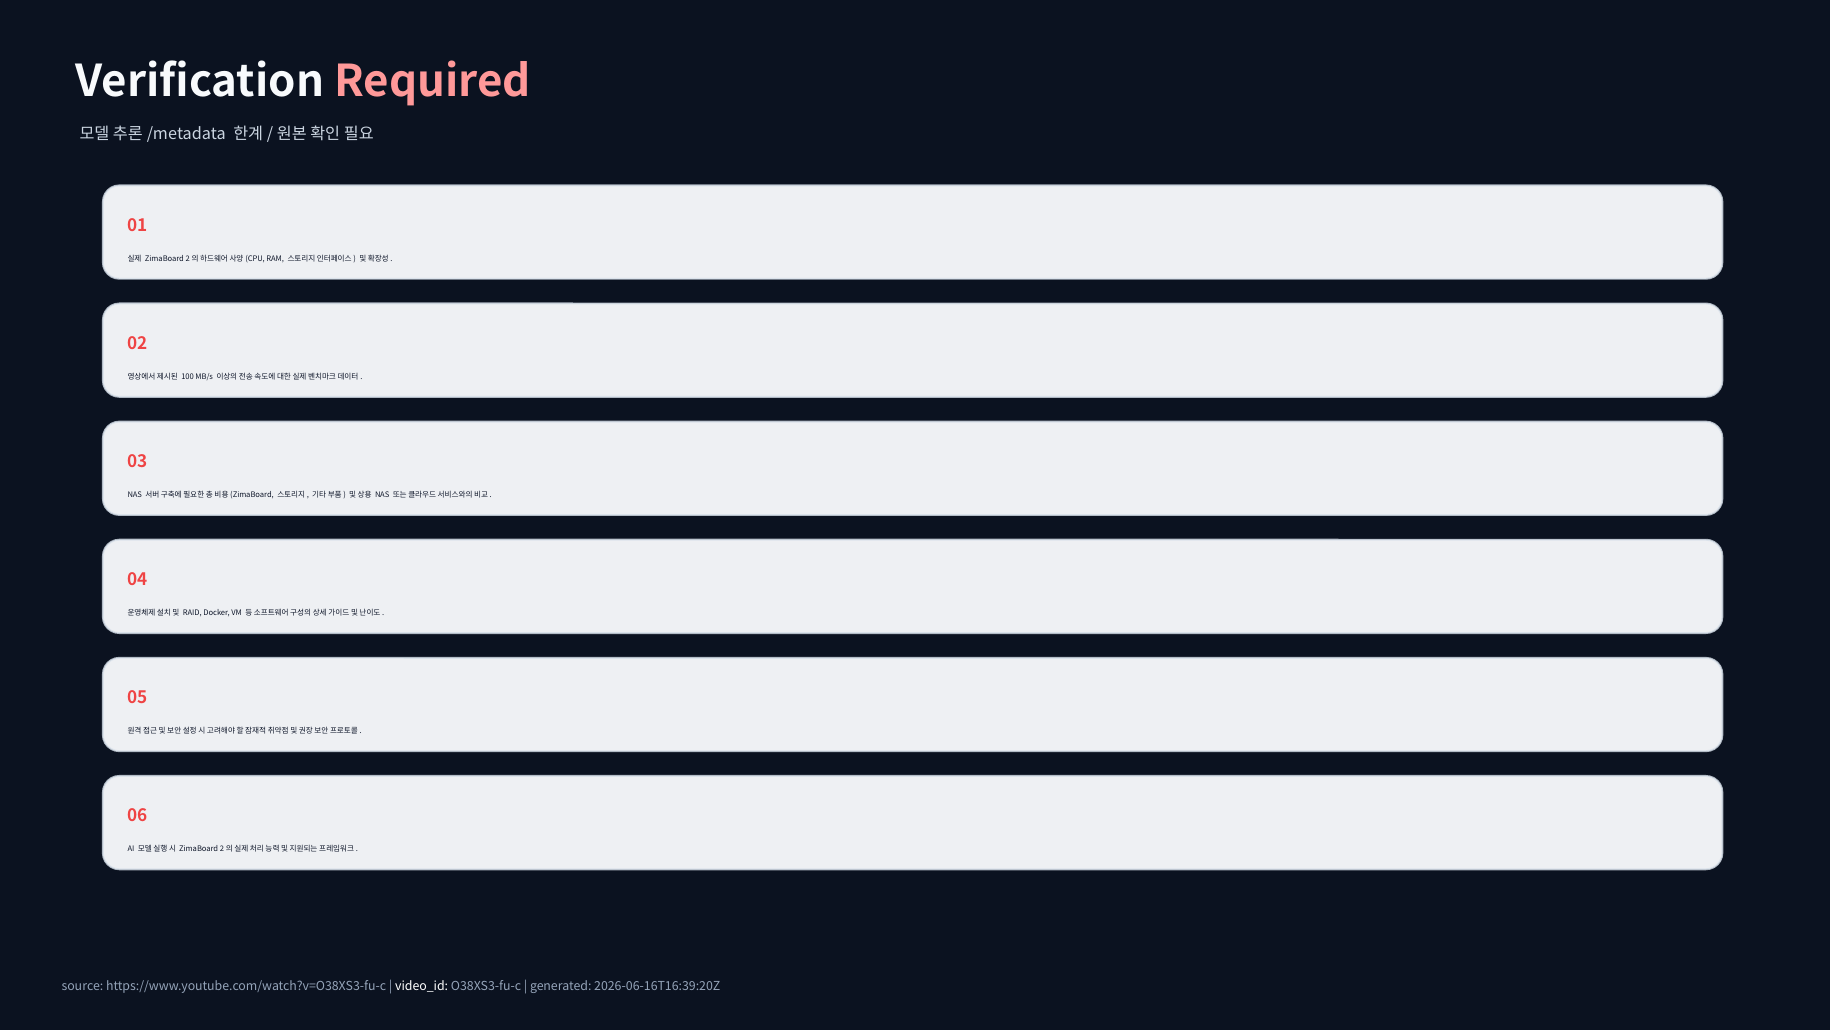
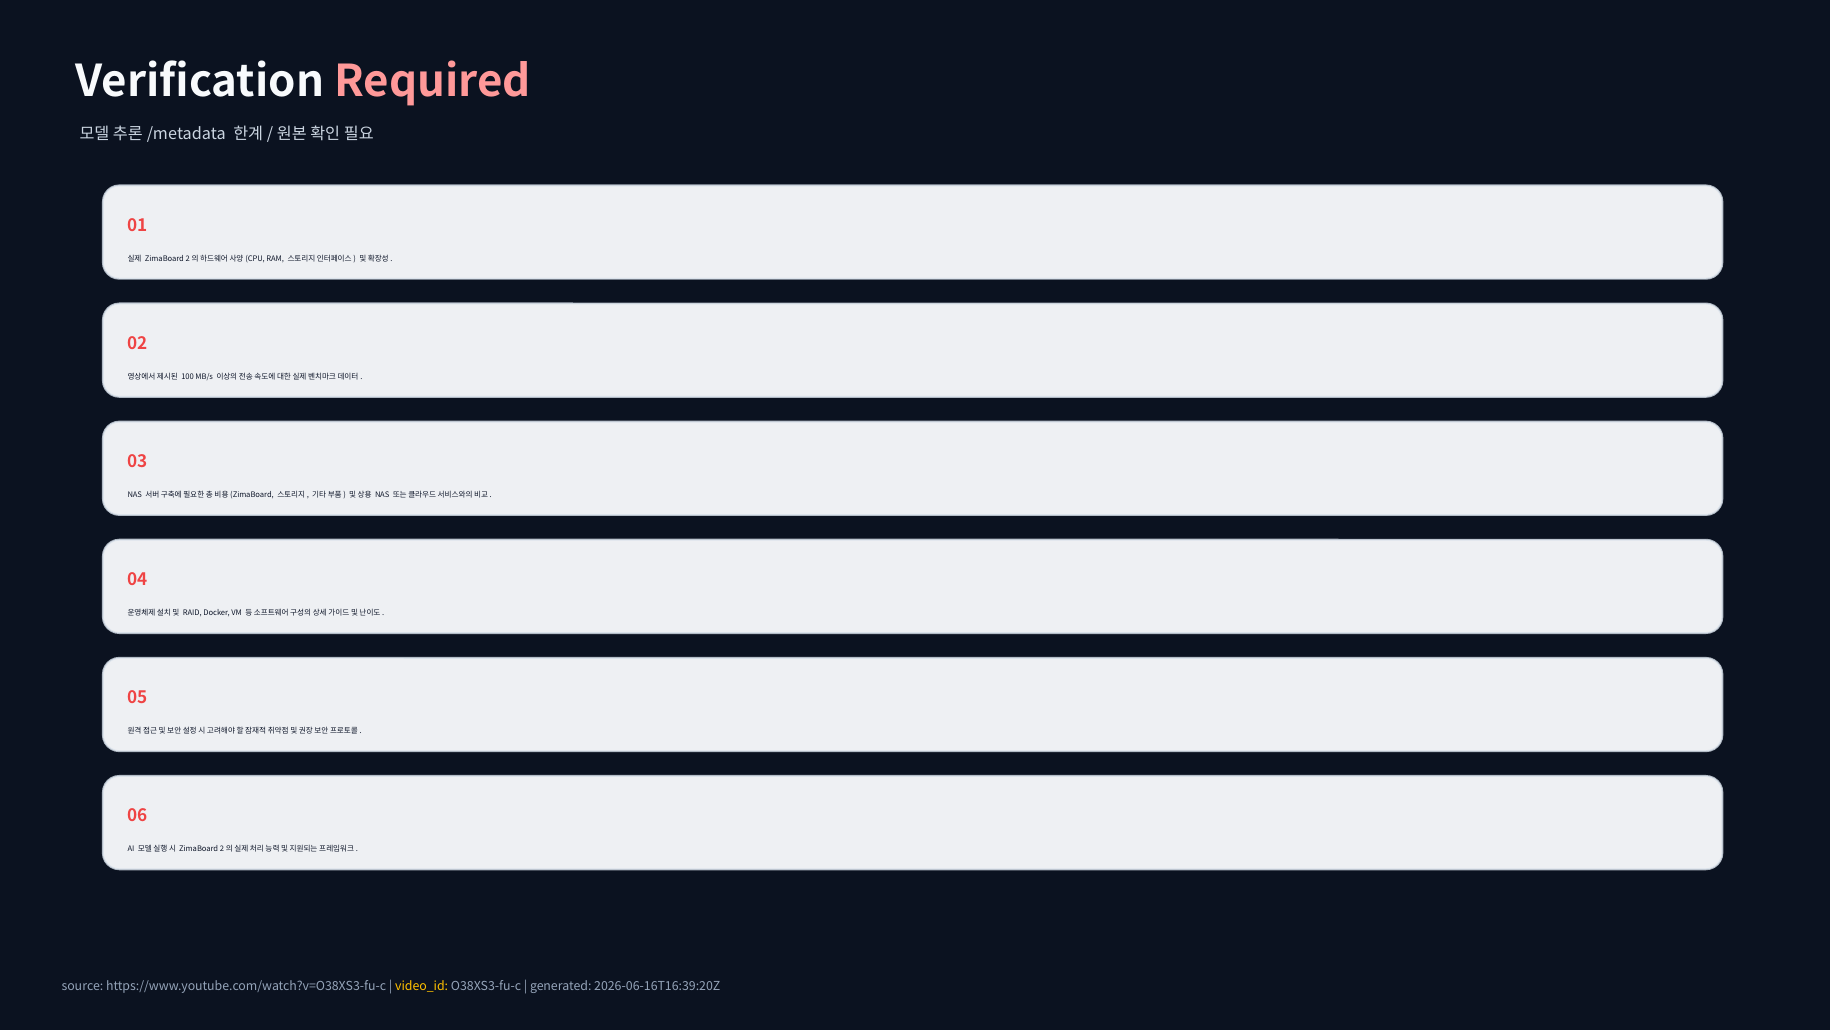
video_id colour: white -> yellow (422, 986)
